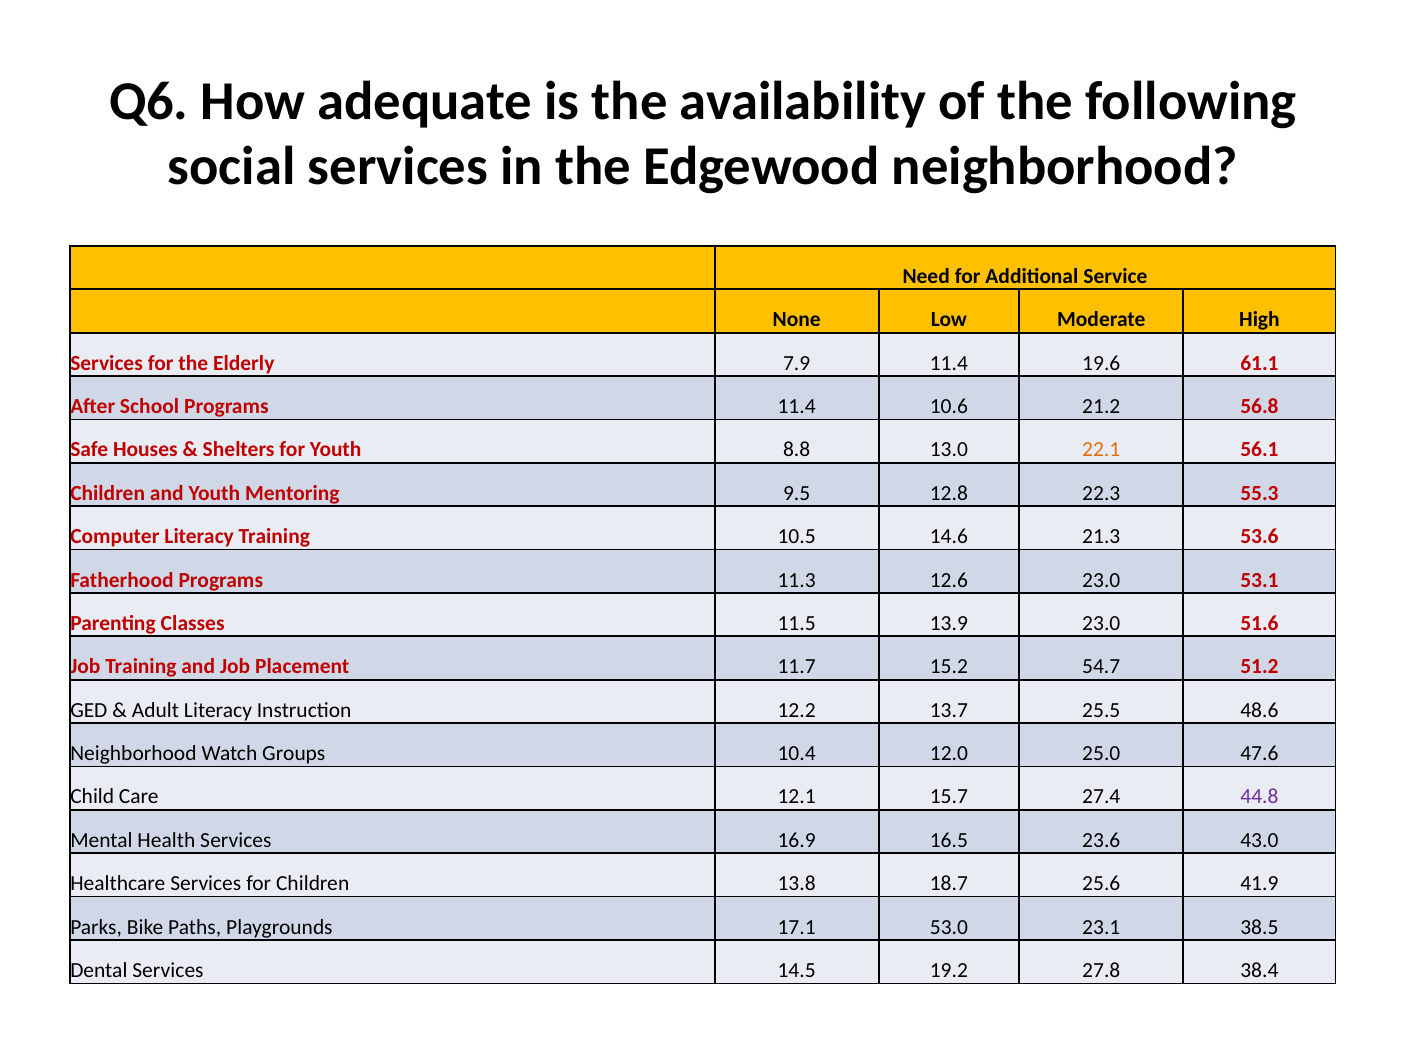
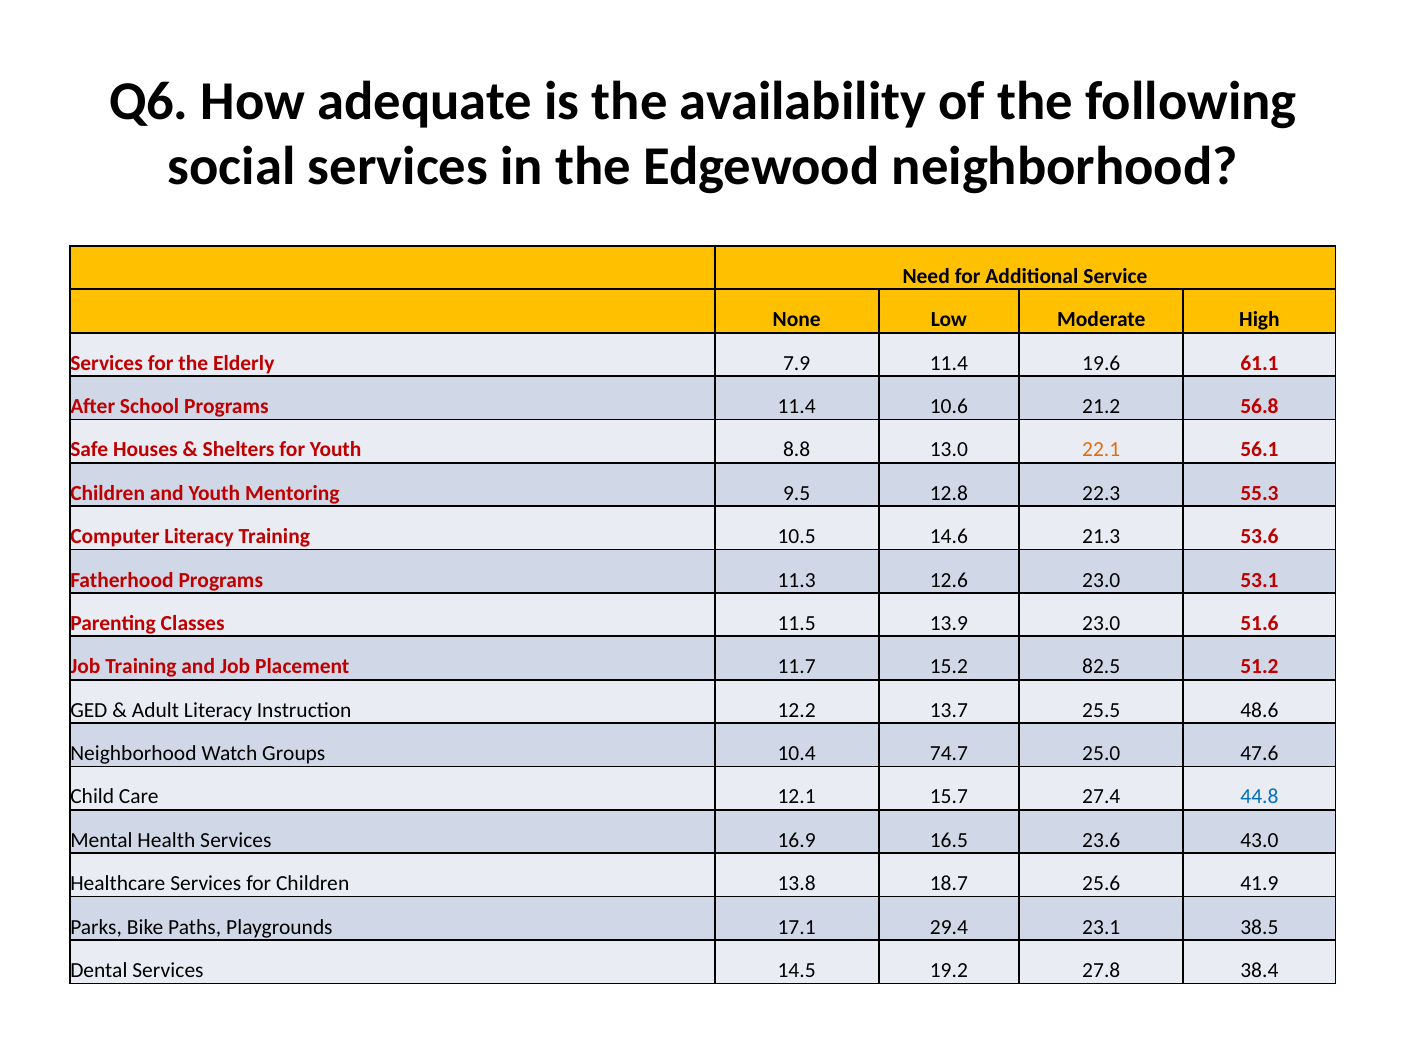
54.7: 54.7 -> 82.5 (1101, 667)
12.0: 12.0 -> 74.7 (949, 754)
44.8 colour: purple -> blue (1259, 797)
53.0: 53.0 -> 29.4 (949, 927)
